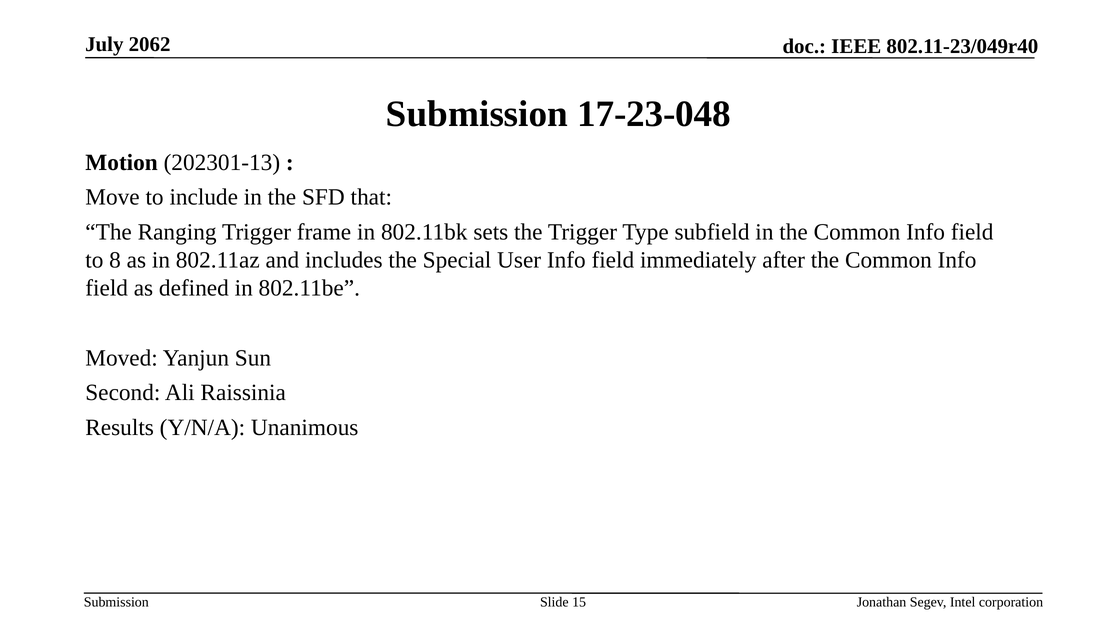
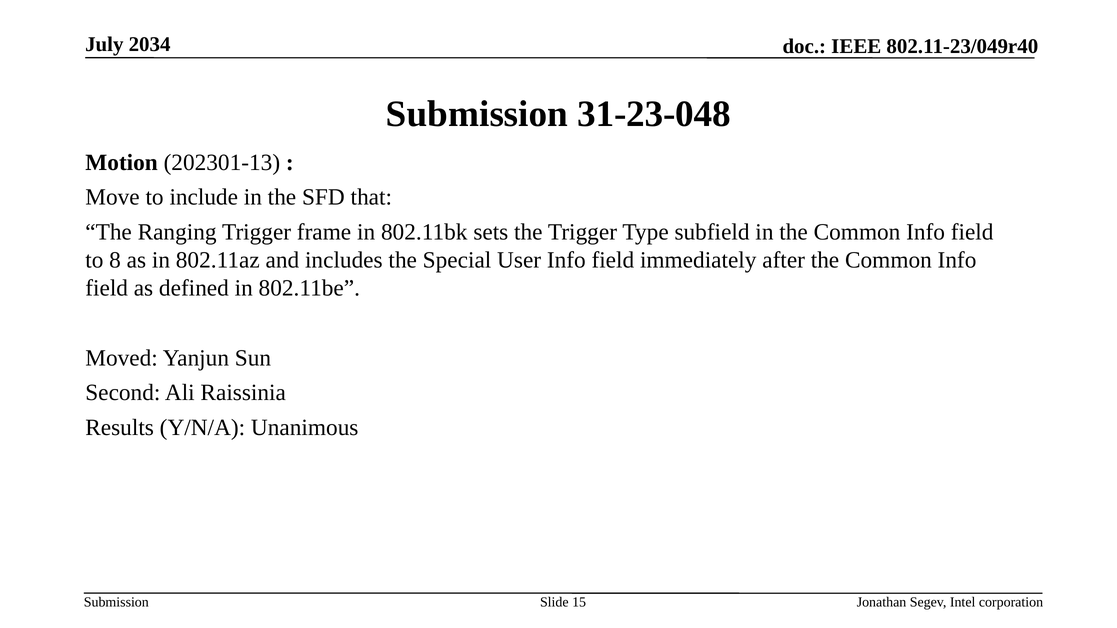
2062: 2062 -> 2034 (150, 44)
17-23-048: 17-23-048 -> 31-23-048 (654, 114)
